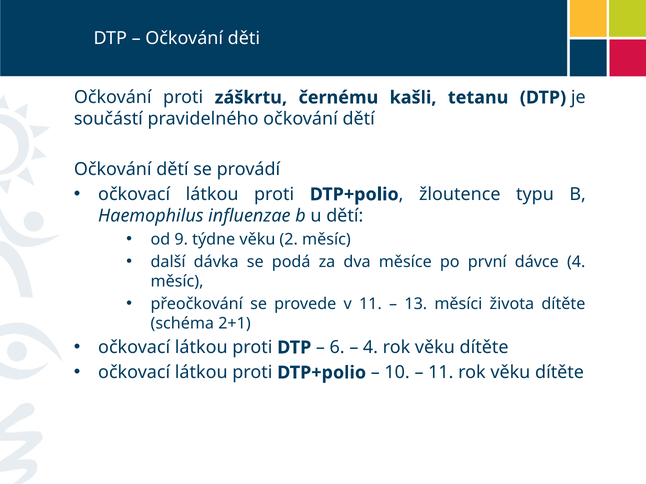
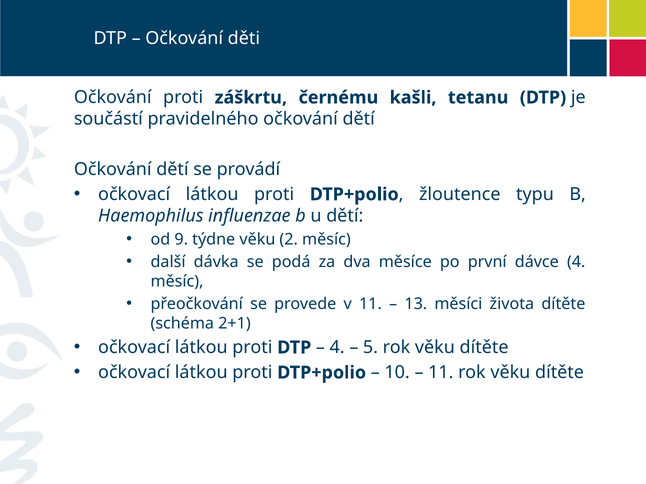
6: 6 -> 4 (337, 348)
4: 4 -> 5 (370, 348)
